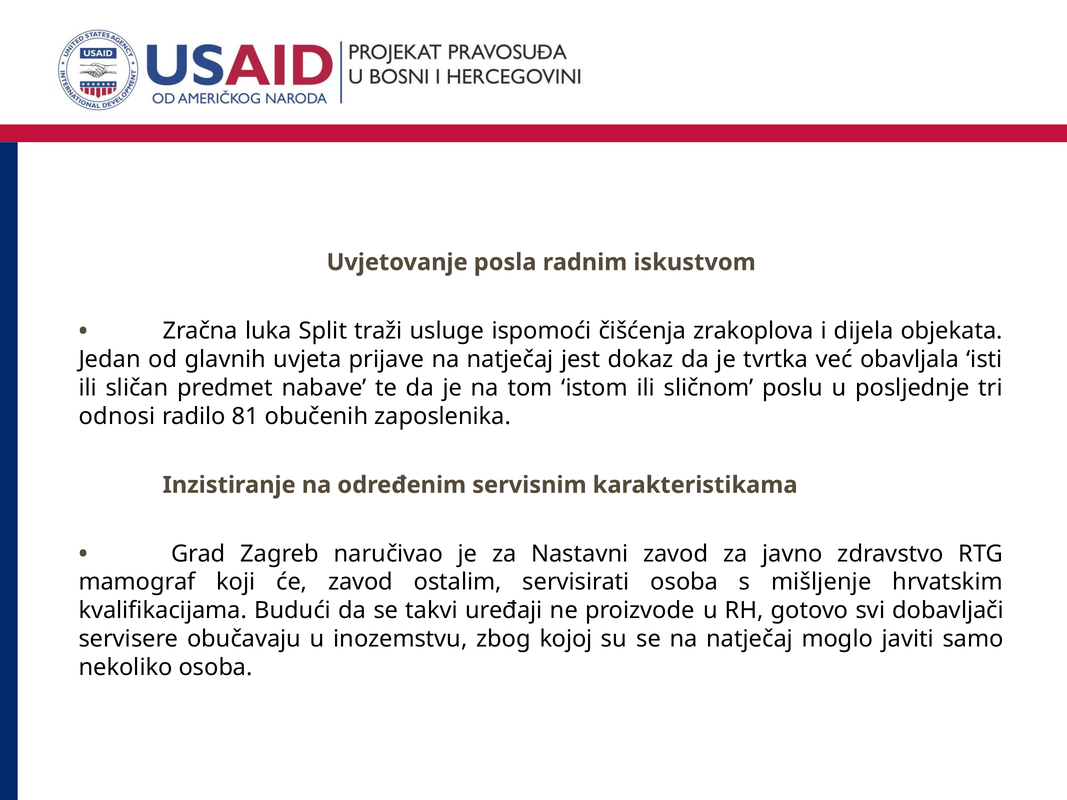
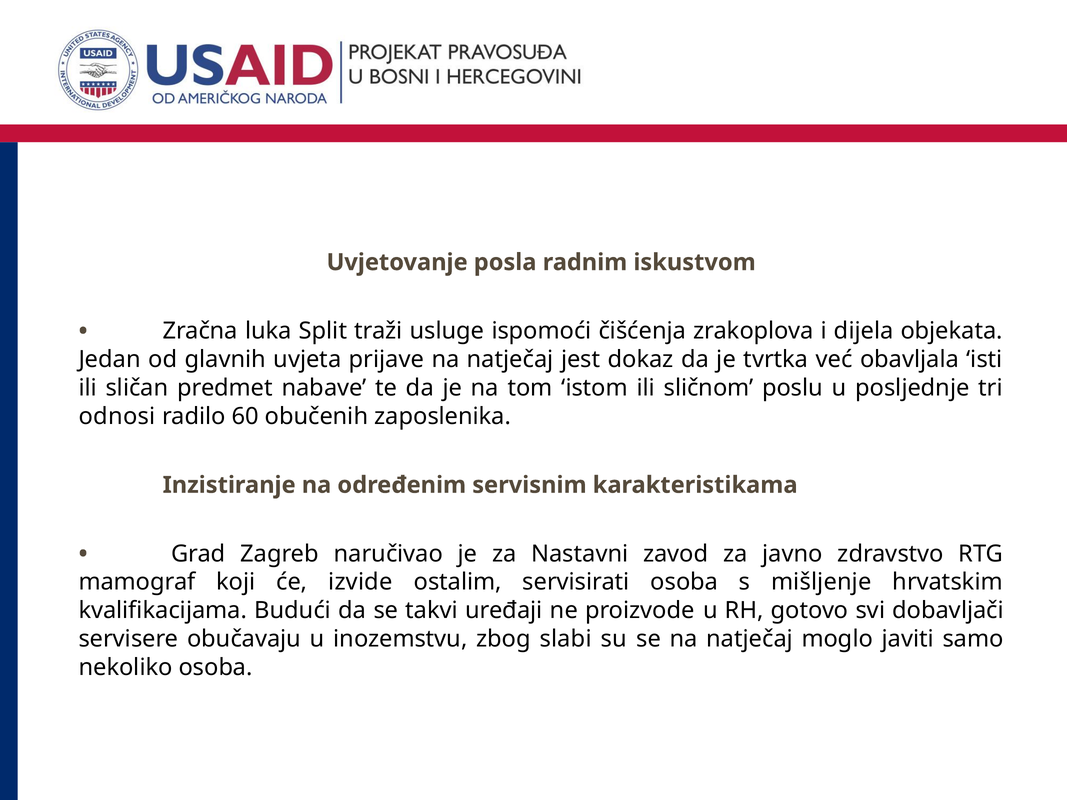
81: 81 -> 60 (245, 416)
će zavod: zavod -> izvide (360, 582)
kojoj: kojoj -> slabi (566, 639)
